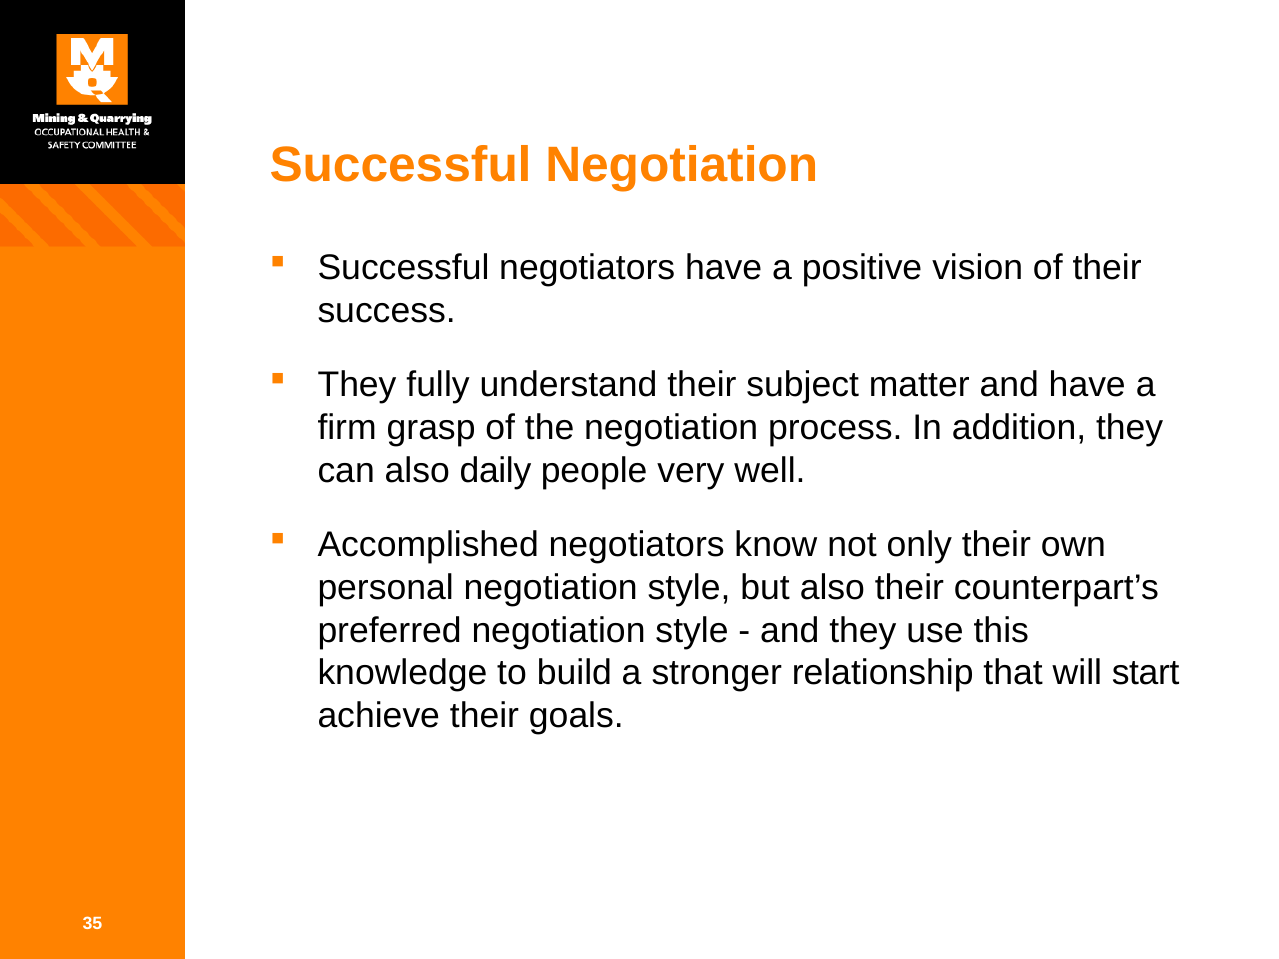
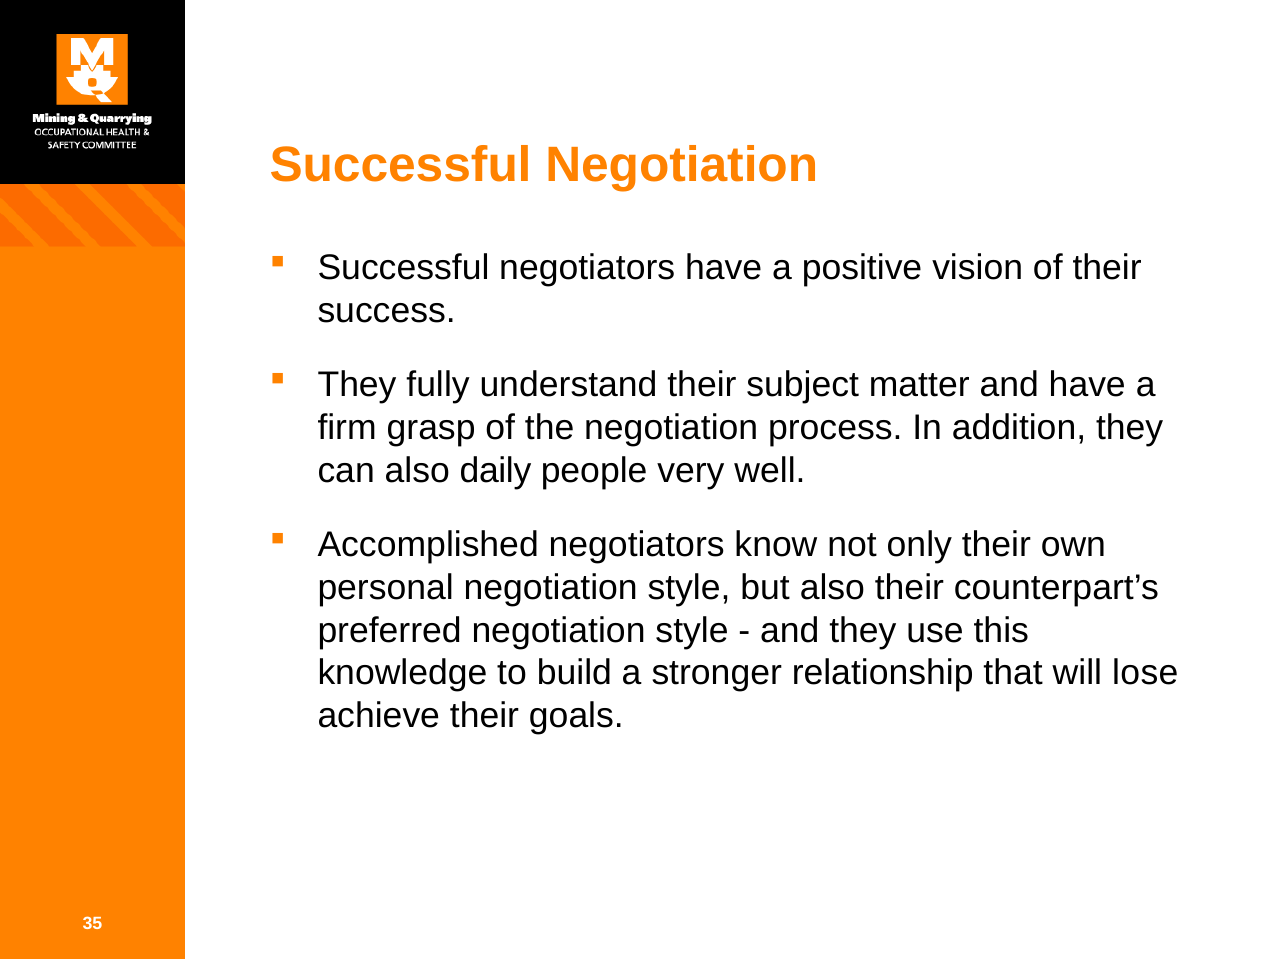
start: start -> lose (1145, 673)
